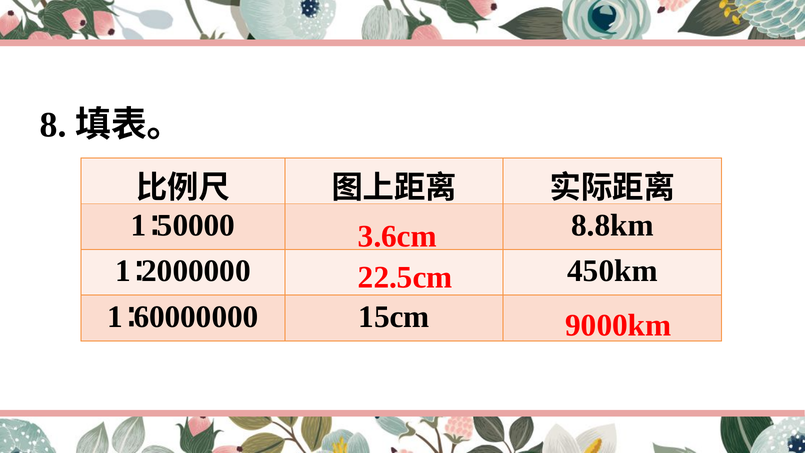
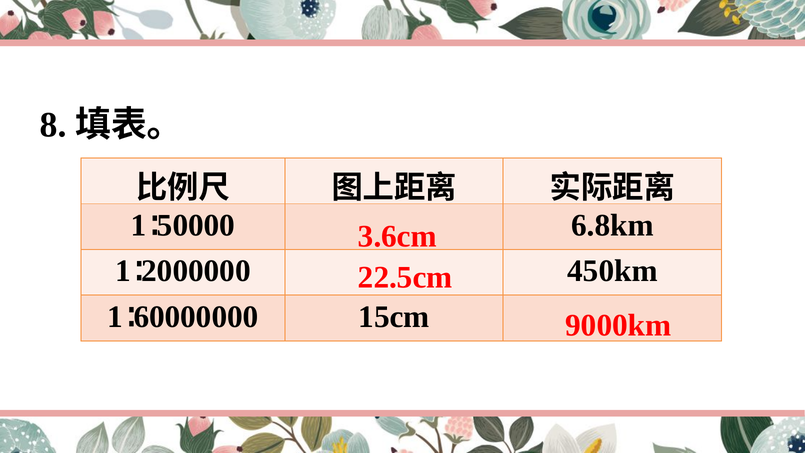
8.8km: 8.8km -> 6.8km (612, 225)
